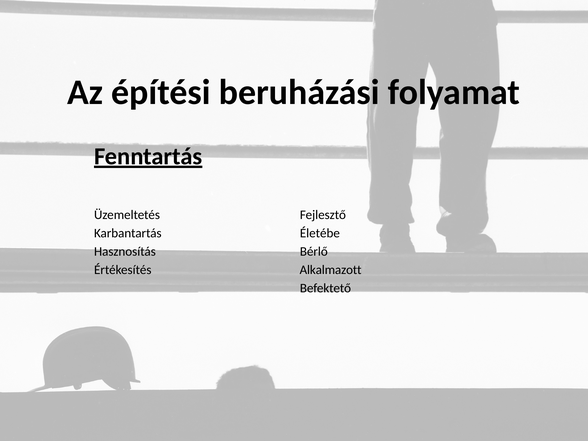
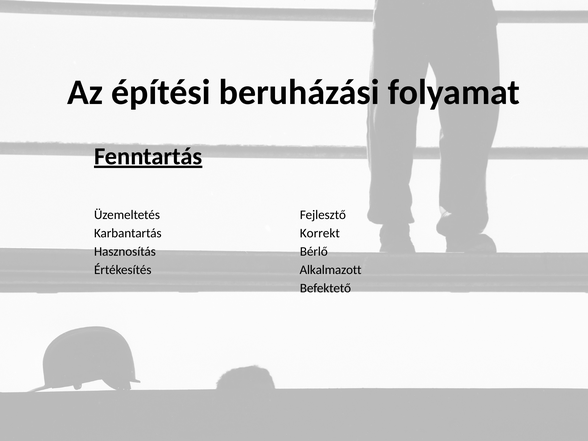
Életébe: Életébe -> Korrekt (320, 233)
